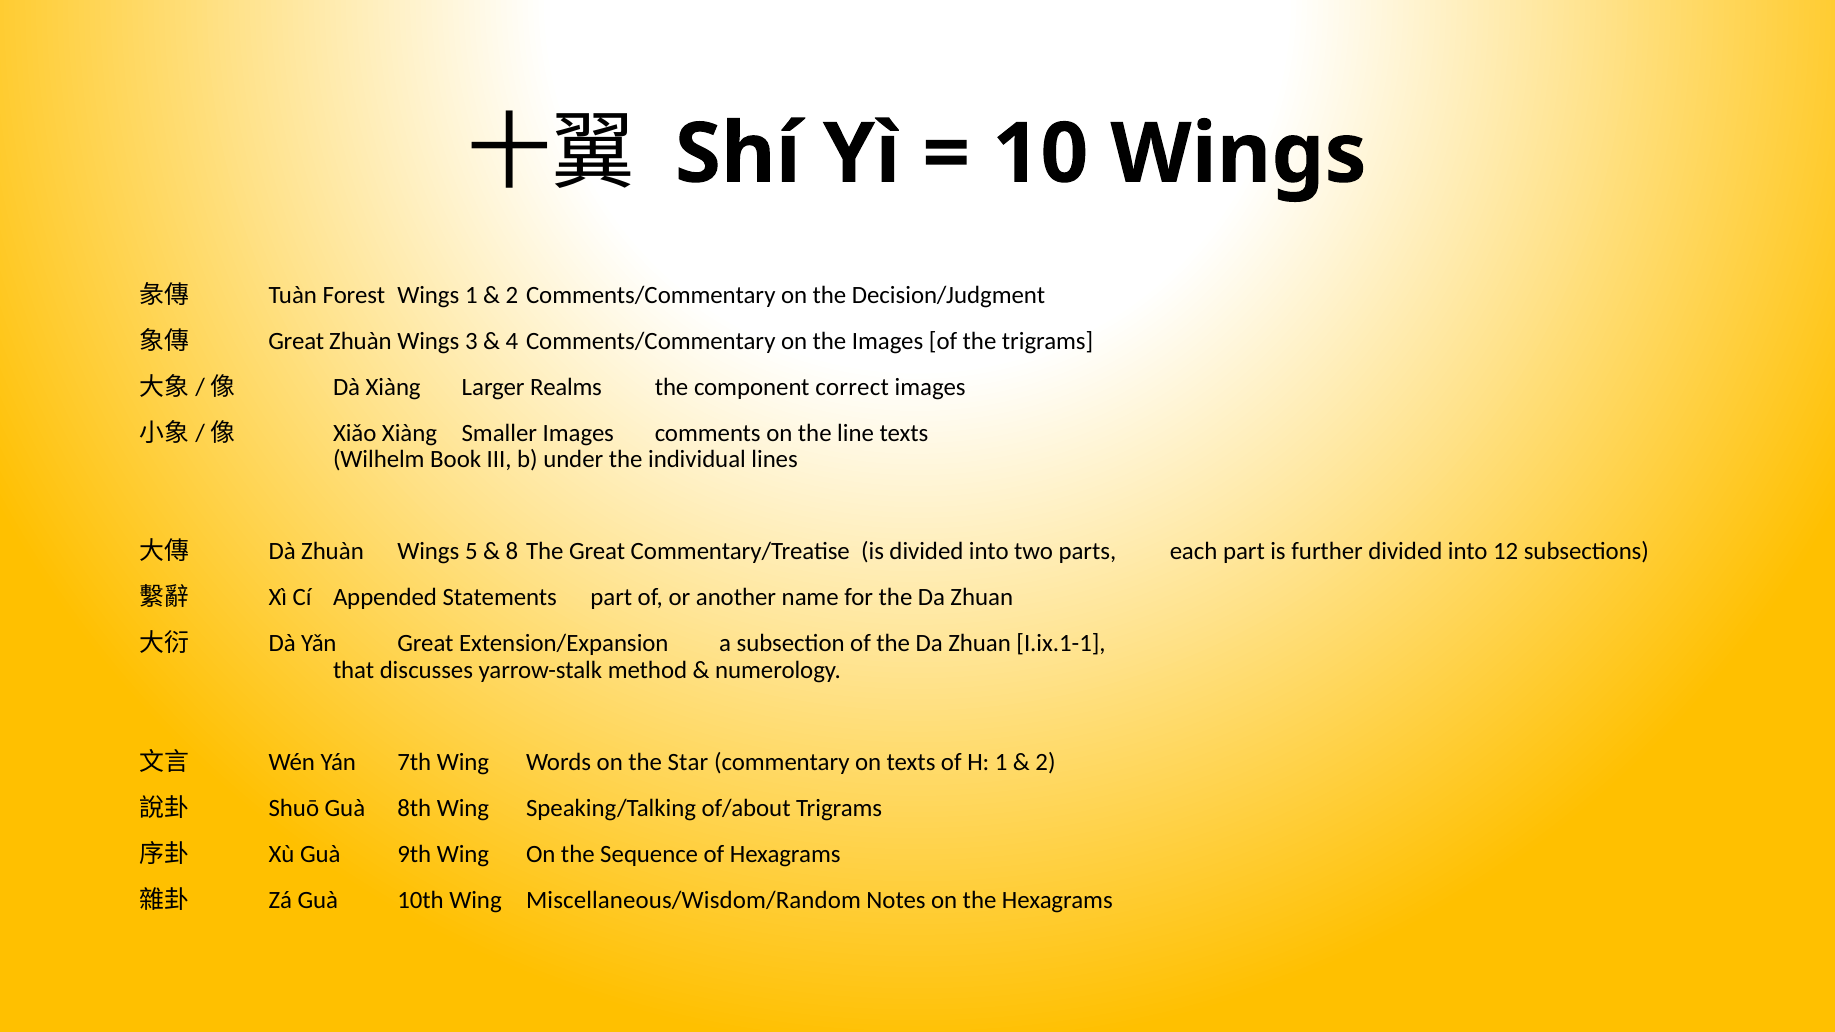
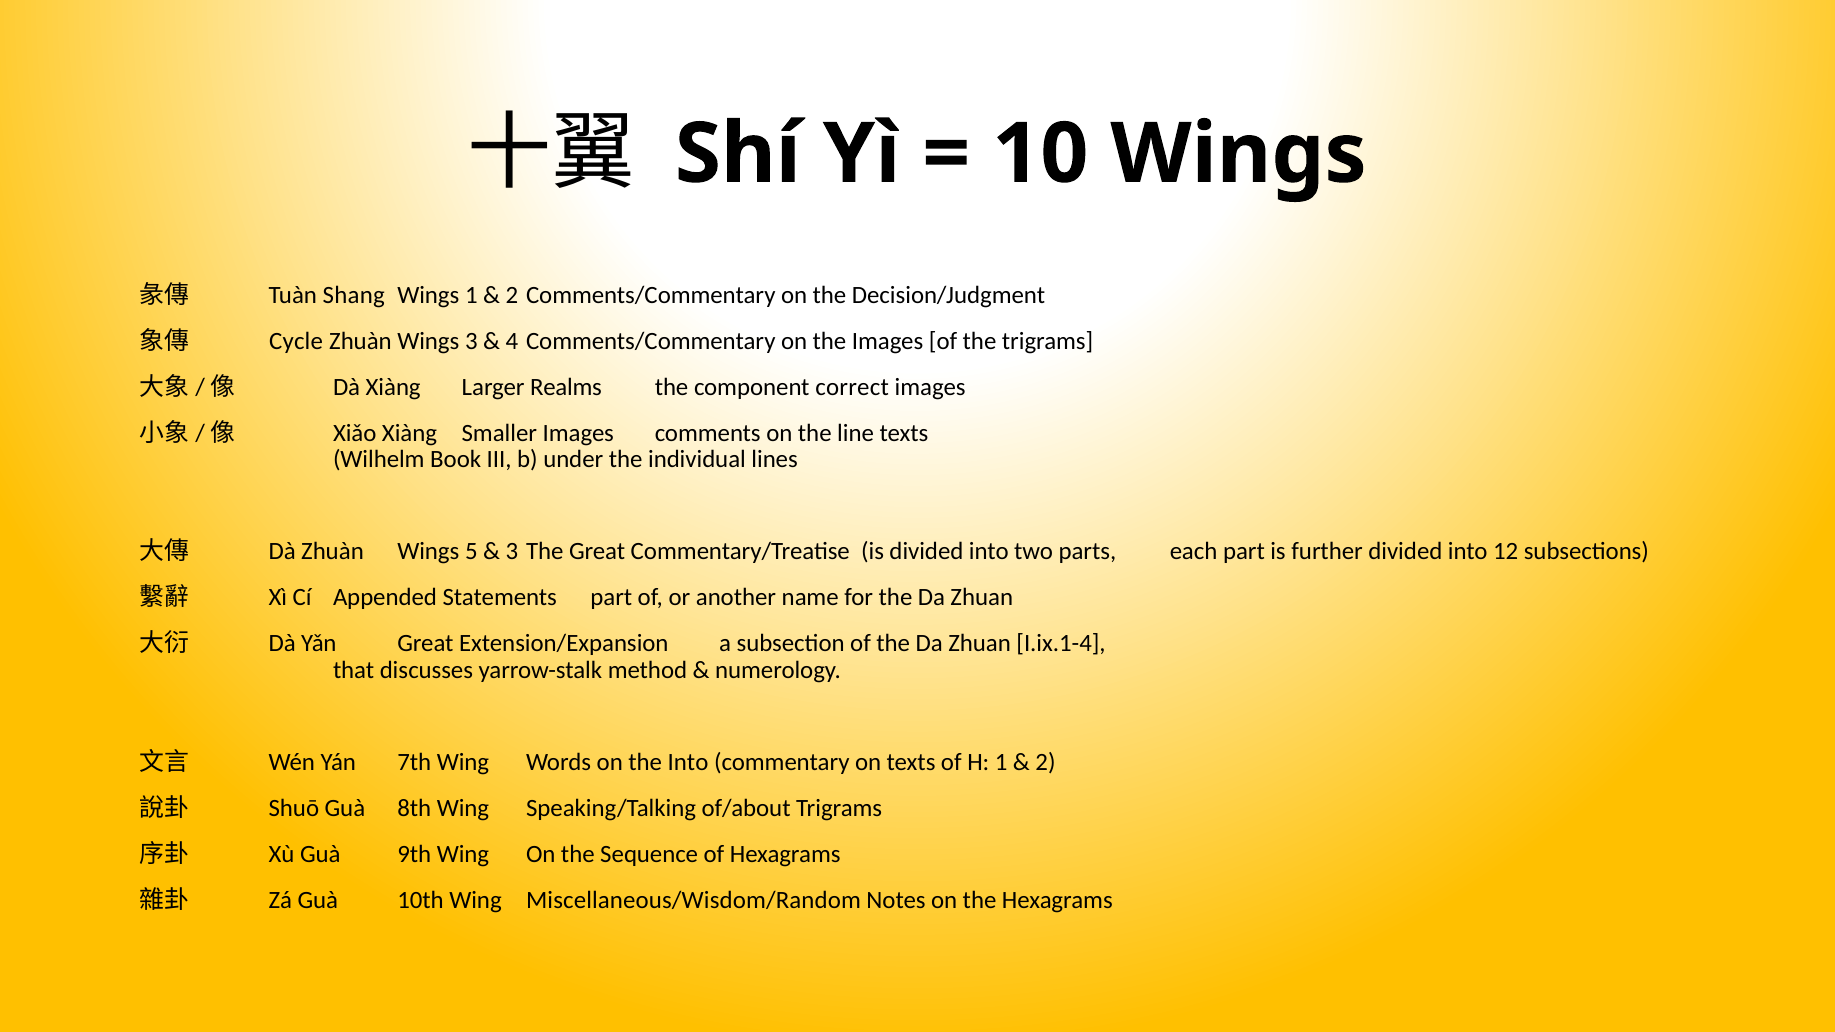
Forest: Forest -> Shang (354, 295)
Great: Great -> Cycle (296, 341)
8: 8 -> 3 (512, 552)
I.ix.1-1: I.ix.1-1 -> I.ix.1-4 (1061, 644)
the Star: Star -> Into (688, 763)
